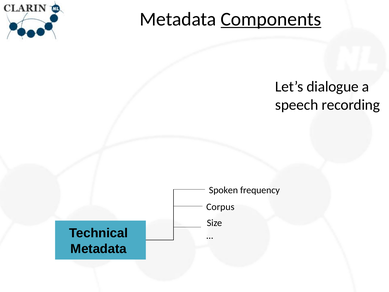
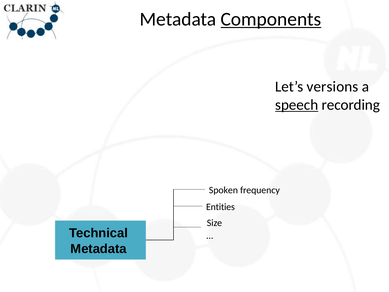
dialogue: dialogue -> versions (333, 87)
speech underline: none -> present (297, 105)
Corpus: Corpus -> Entities (220, 207)
